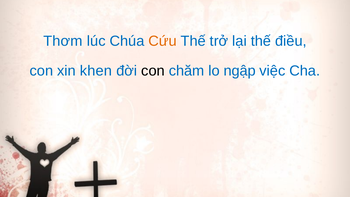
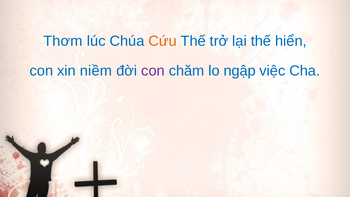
điều: điều -> hiển (291, 41)
khen: khen -> niềm (96, 71)
con colour: black -> purple (153, 71)
